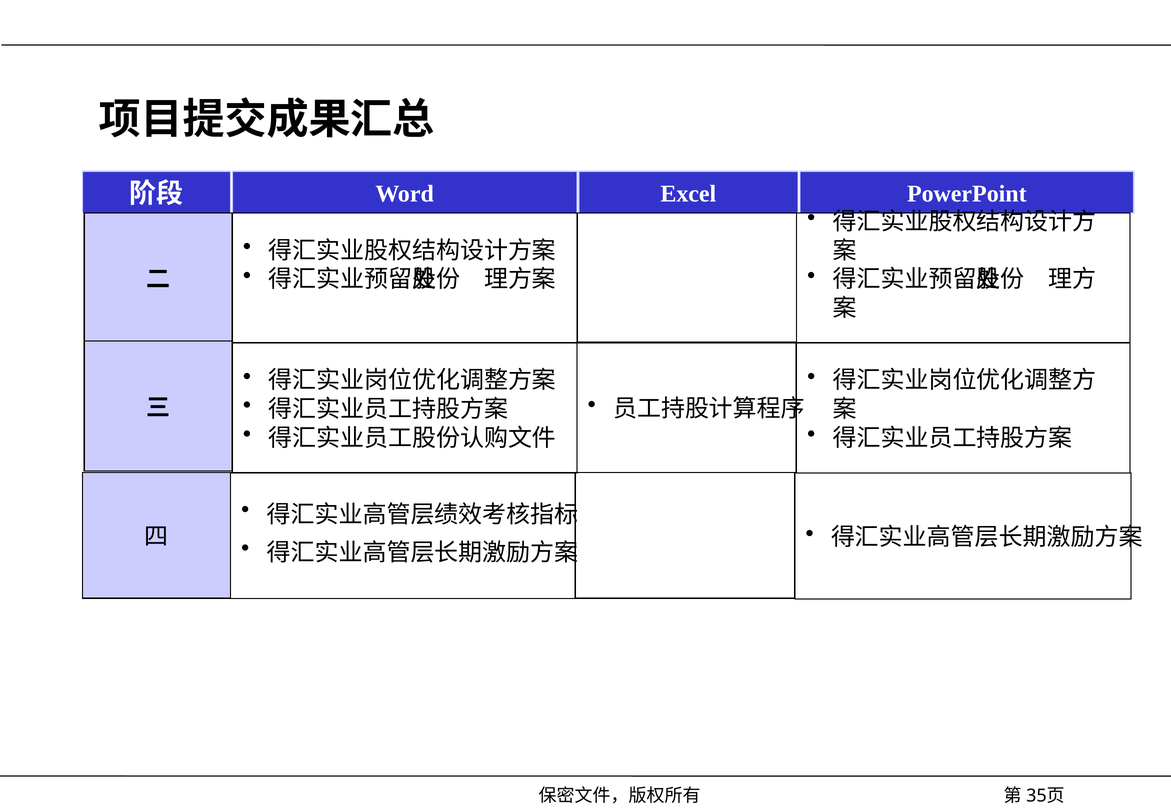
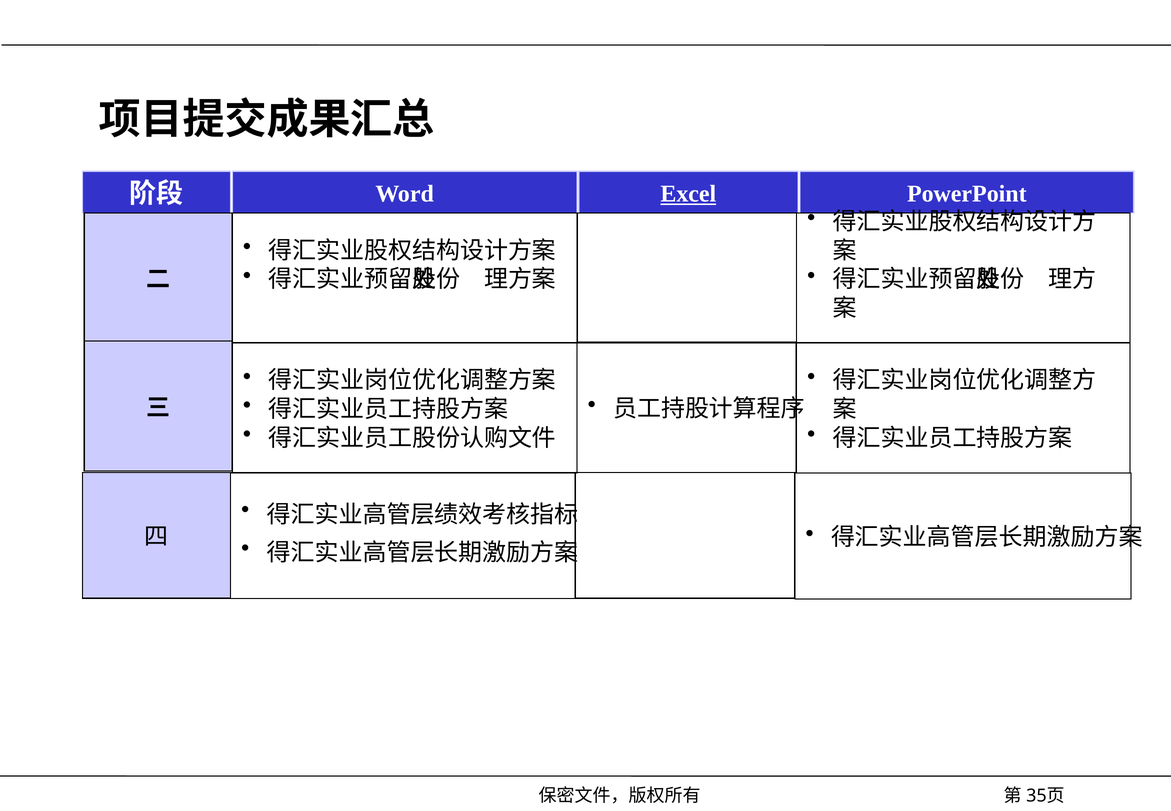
Excel underline: none -> present (688, 194)
